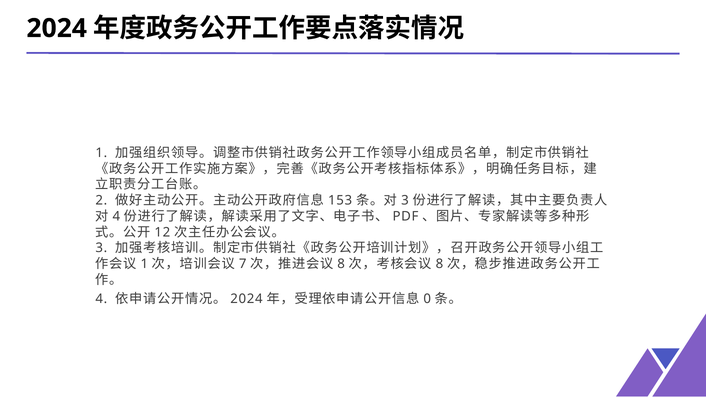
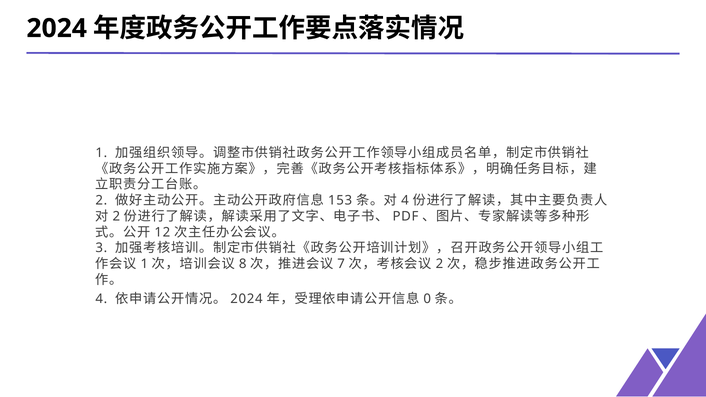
3: 3 -> 4 (405, 201)
4: 4 -> 2 (116, 216)
7: 7 -> 8 (243, 264)
8: 8 -> 7 (341, 264)
8: 8 -> 2 (439, 264)
